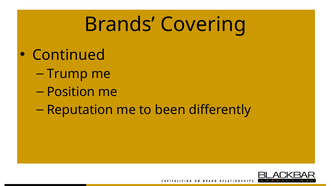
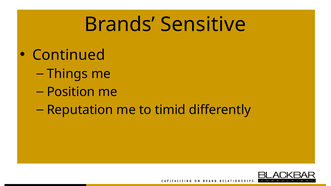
Covering: Covering -> Sensitive (203, 24)
Trump: Trump -> Things (67, 74)
been: been -> timid (170, 110)
